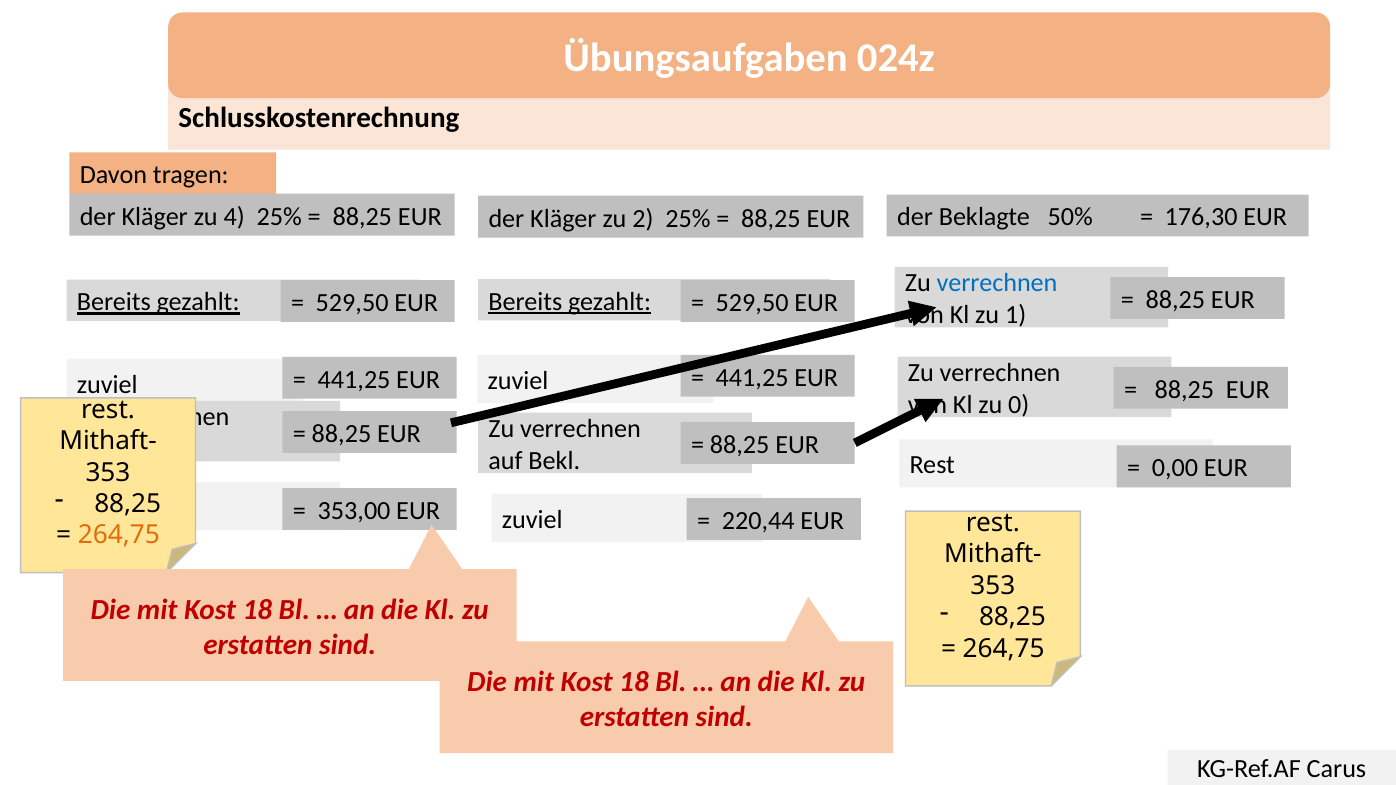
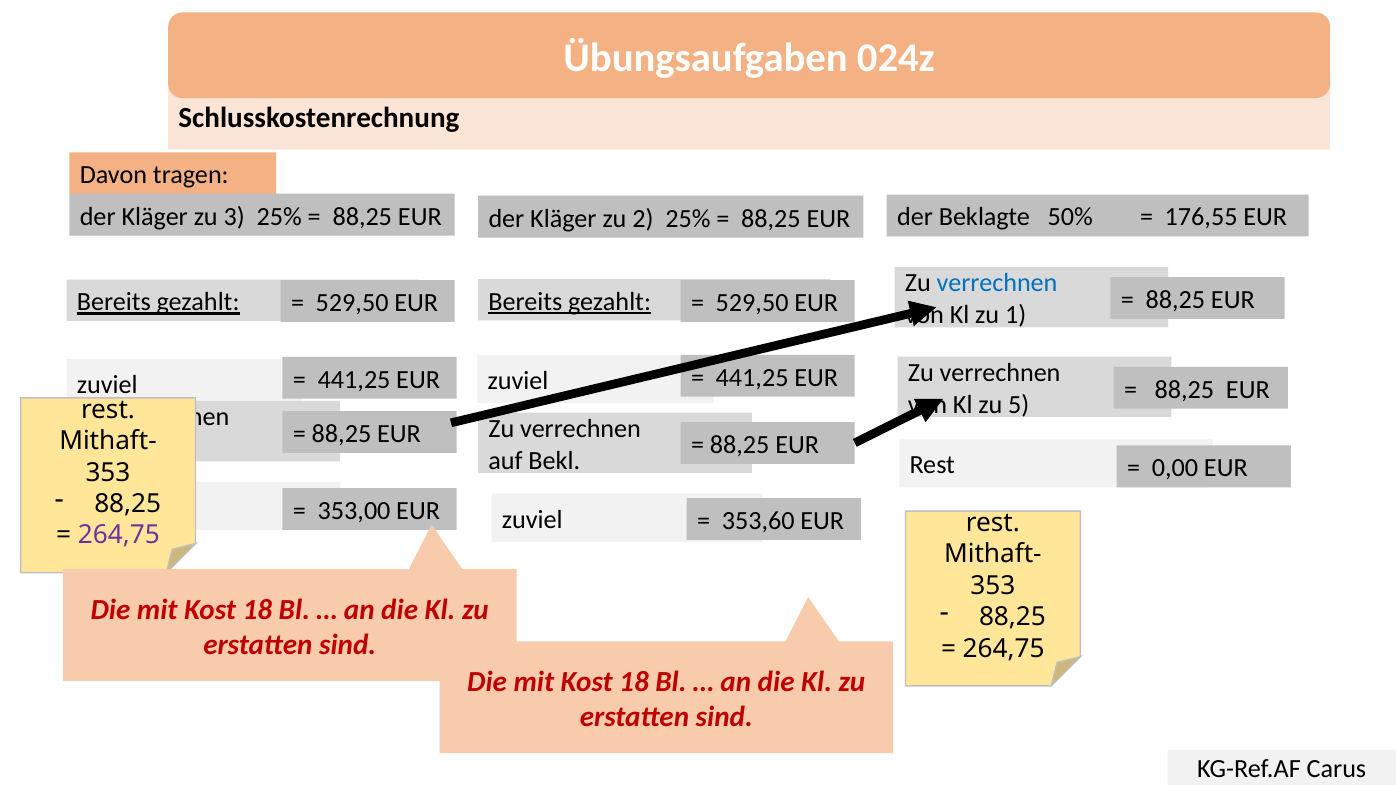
4: 4 -> 3 (234, 217)
176,30: 176,30 -> 176,55 (1201, 217)
0: 0 -> 5 (1019, 405)
220,44: 220,44 -> 353,60 (758, 521)
264,75 colour: orange -> purple (119, 536)
